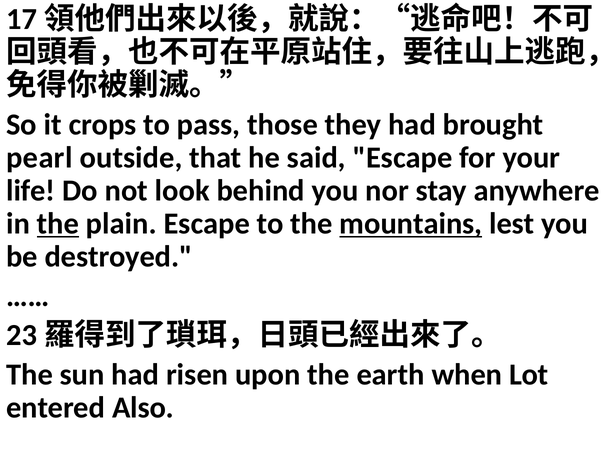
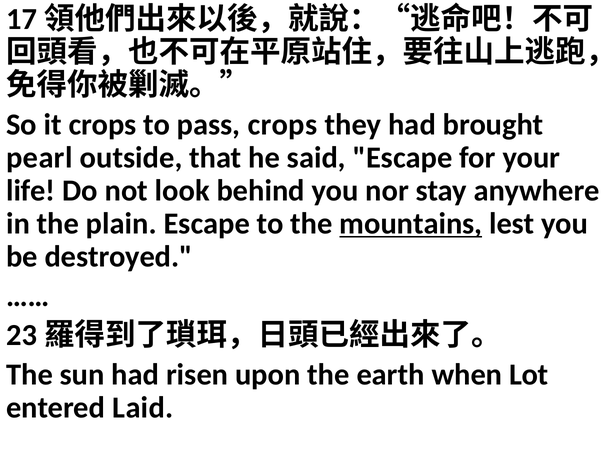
pass those: those -> crops (282, 125)
the underline: present -> none (58, 223)
Also: Also -> Laid (143, 407)
